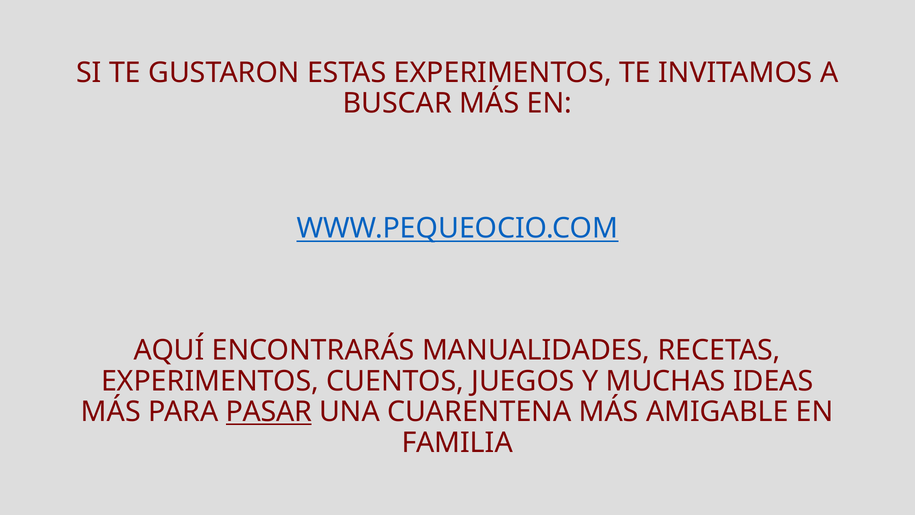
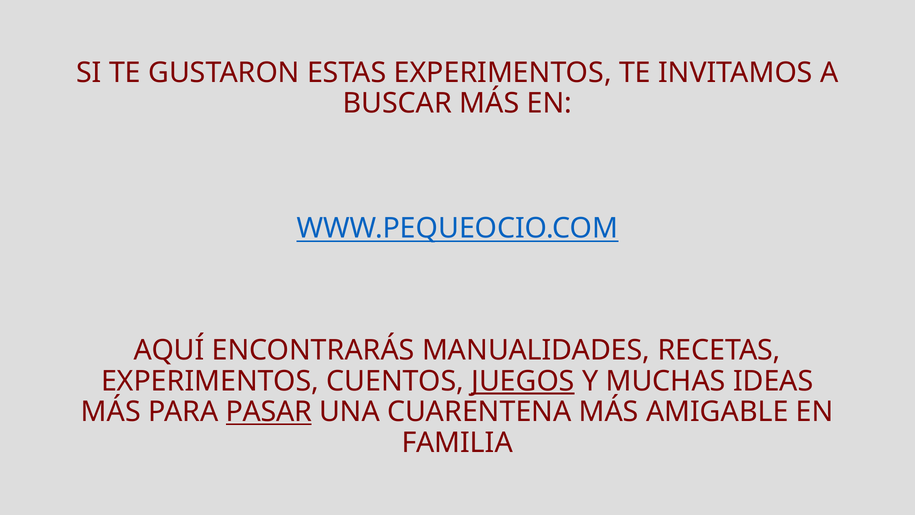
JUEGOS underline: none -> present (523, 381)
